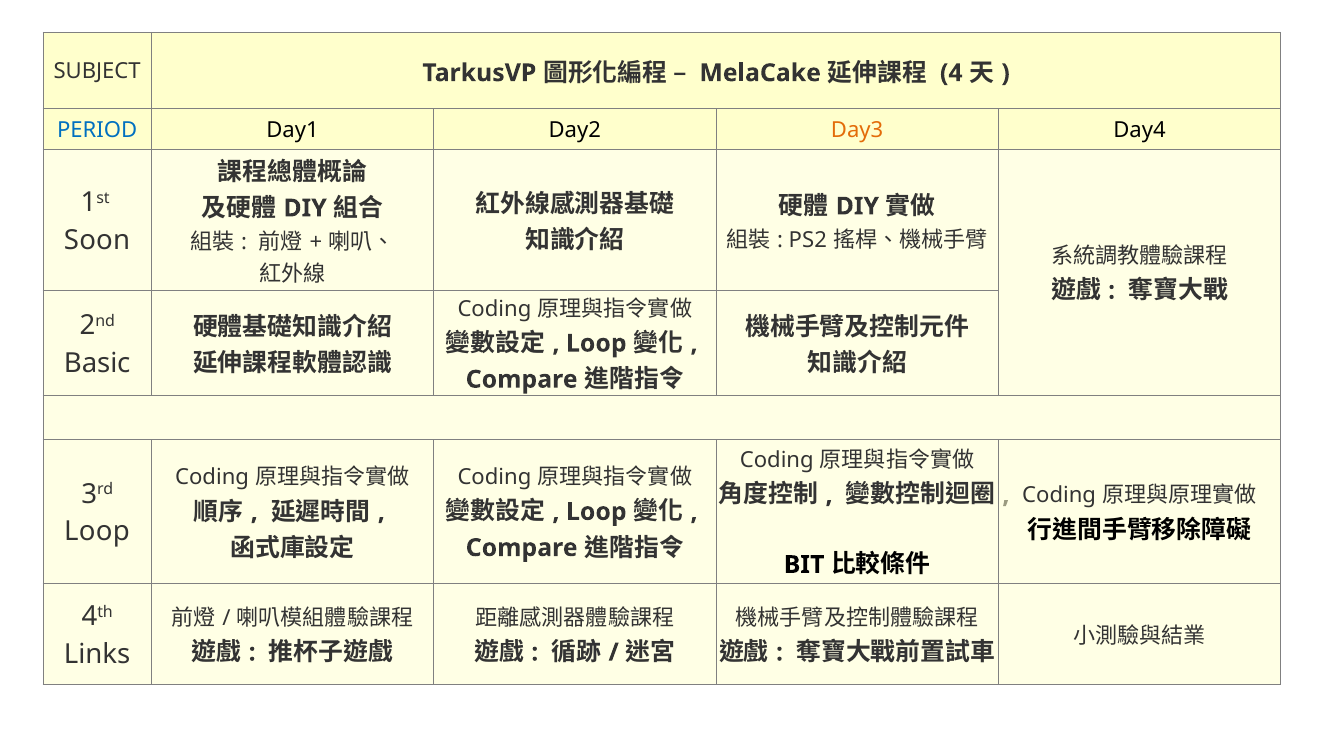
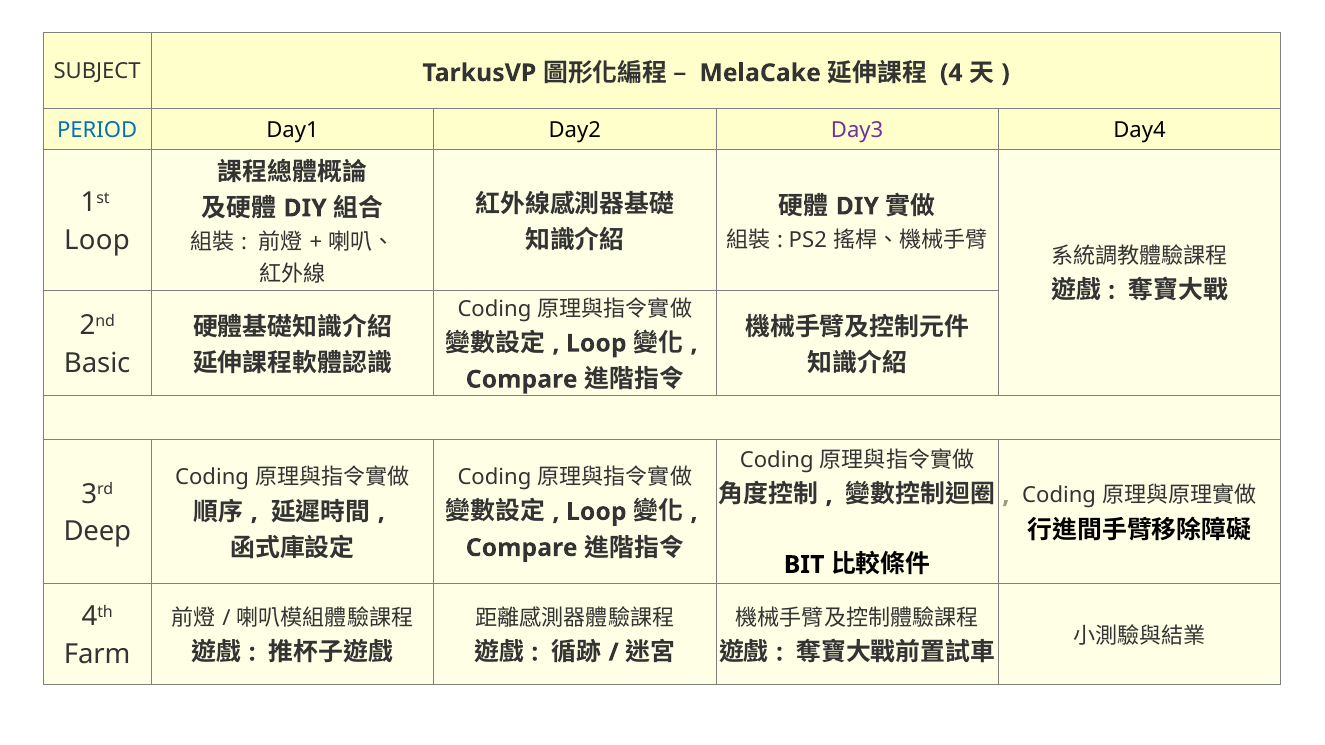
Day3 colour: orange -> purple (857, 130)
Soon: Soon -> Loop (97, 240)
Loop: Loop -> Deep (97, 532)
Links: Links -> Farm (97, 654)
